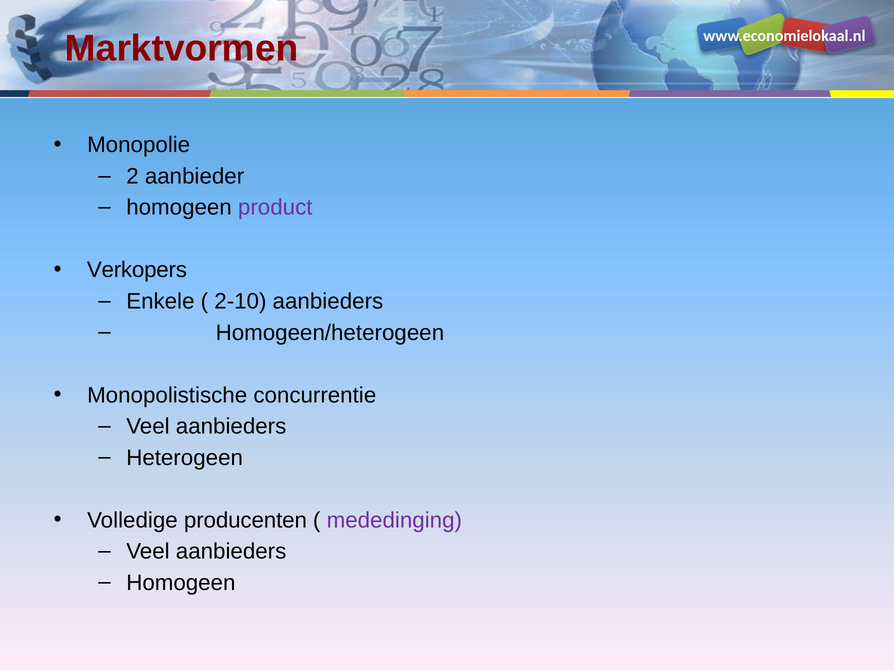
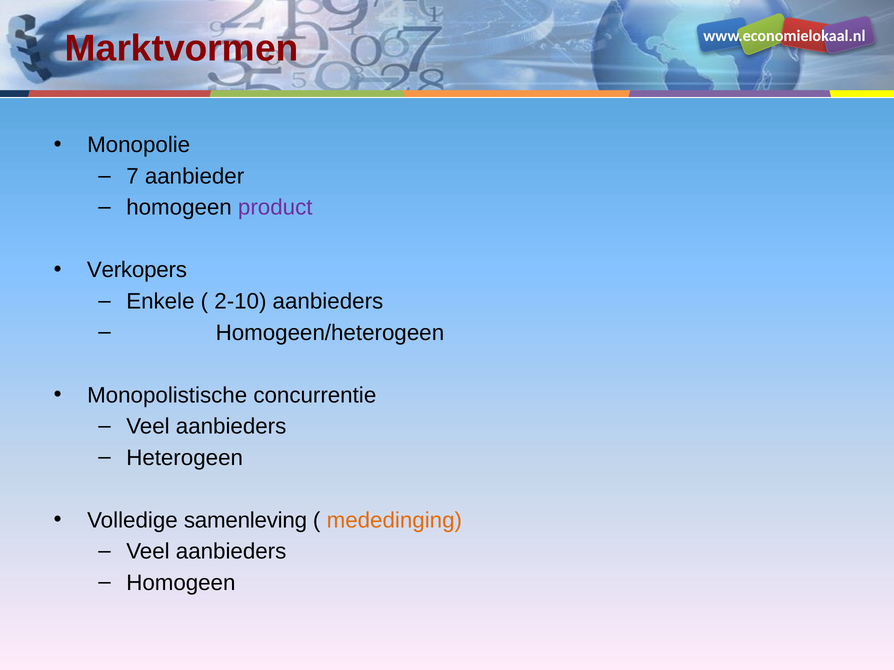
2: 2 -> 7 (132, 176)
producenten: producenten -> samenleving (245, 521)
mededinging colour: purple -> orange (394, 521)
